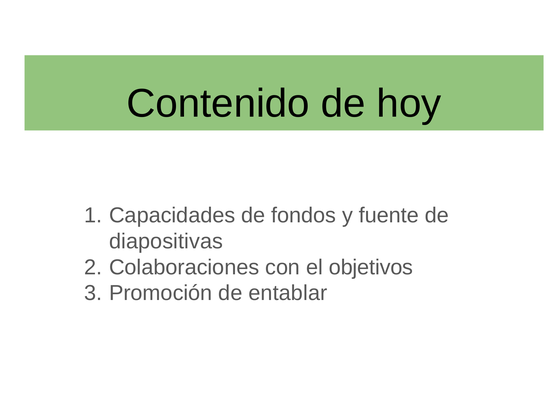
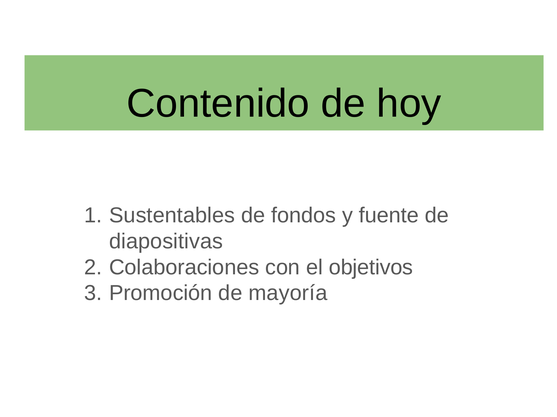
Capacidades: Capacidades -> Sustentables (172, 216)
entablar: entablar -> mayoría (288, 294)
